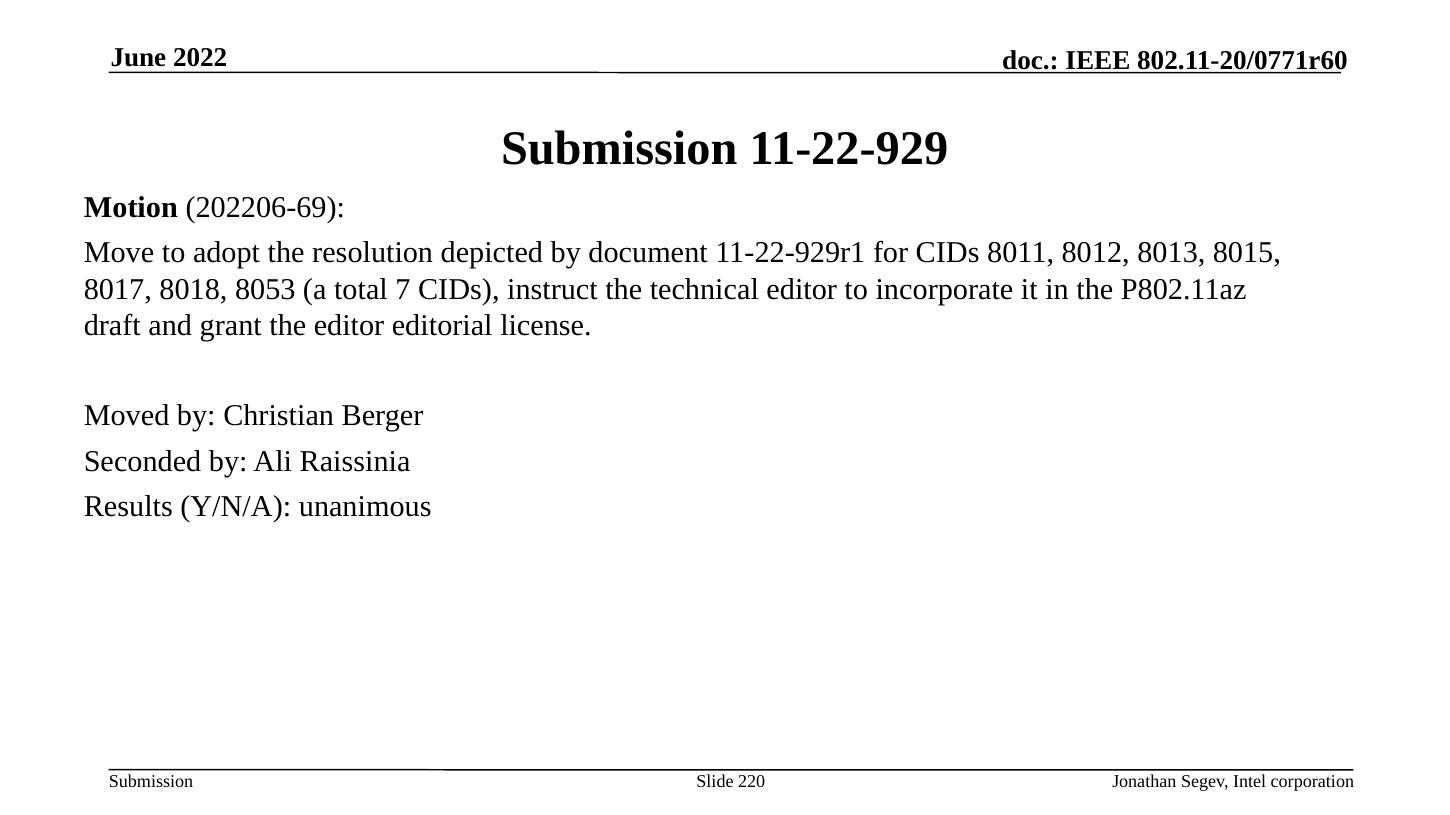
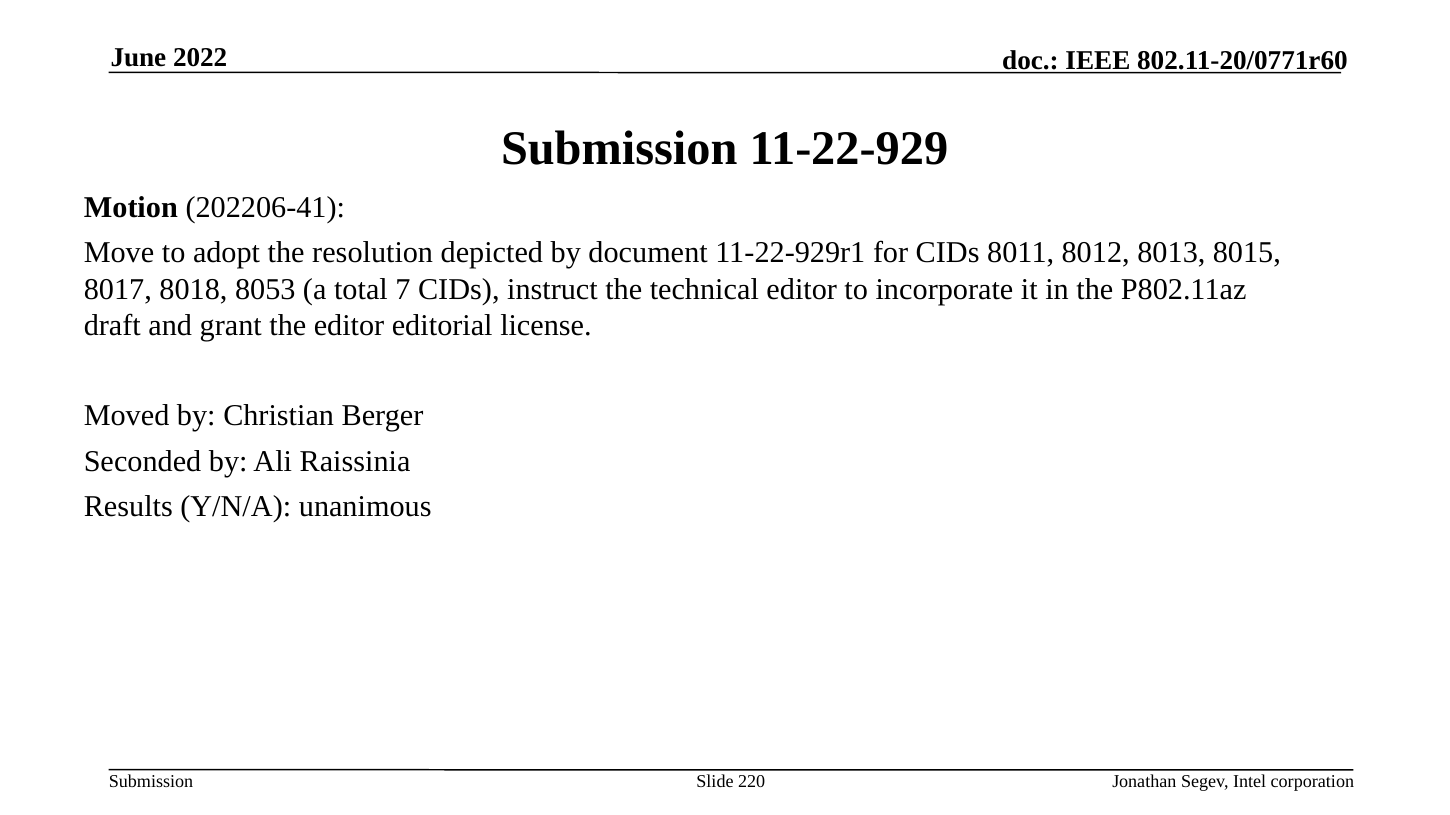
202206-69: 202206-69 -> 202206-41 (265, 208)
